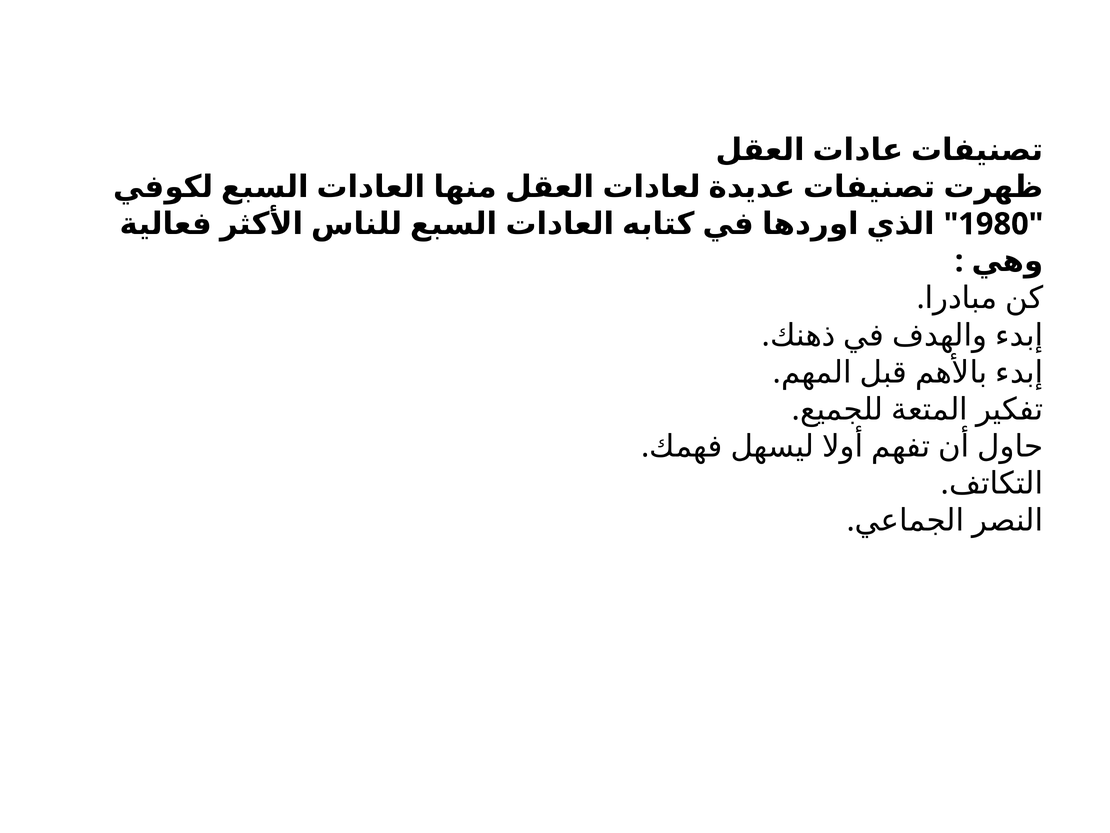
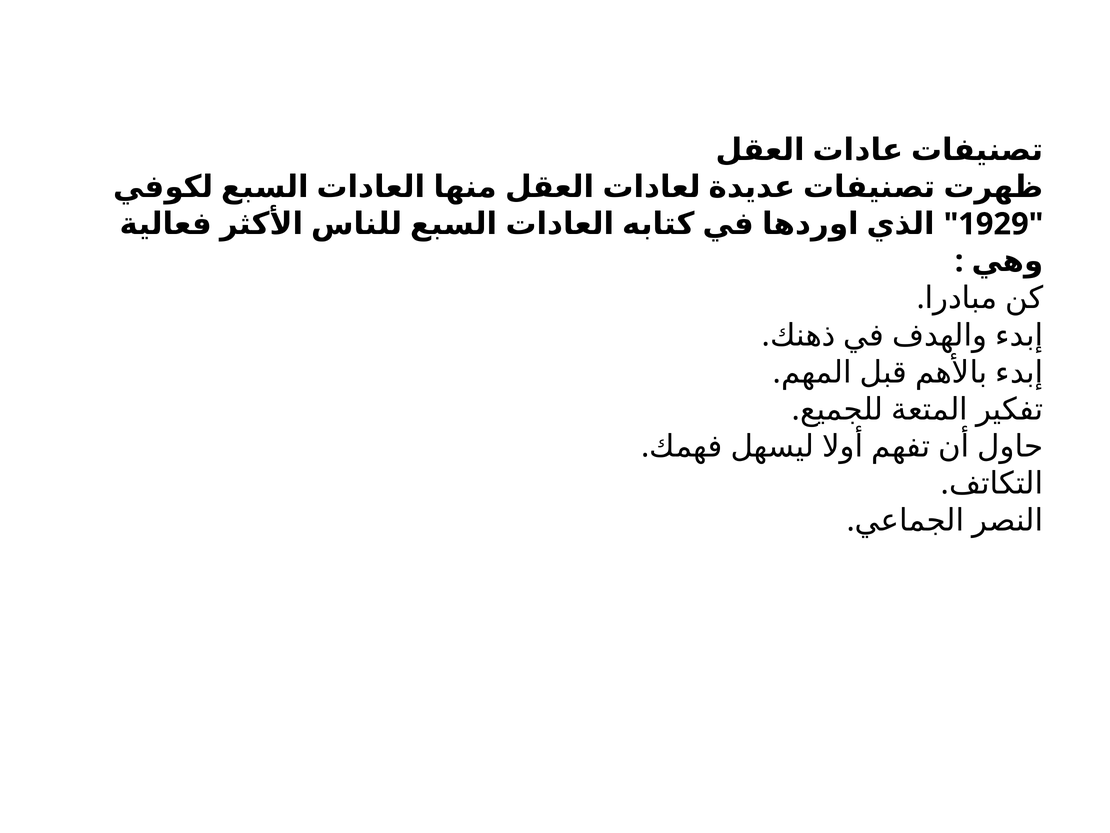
1980: 1980 -> 1929 (993, 224)
